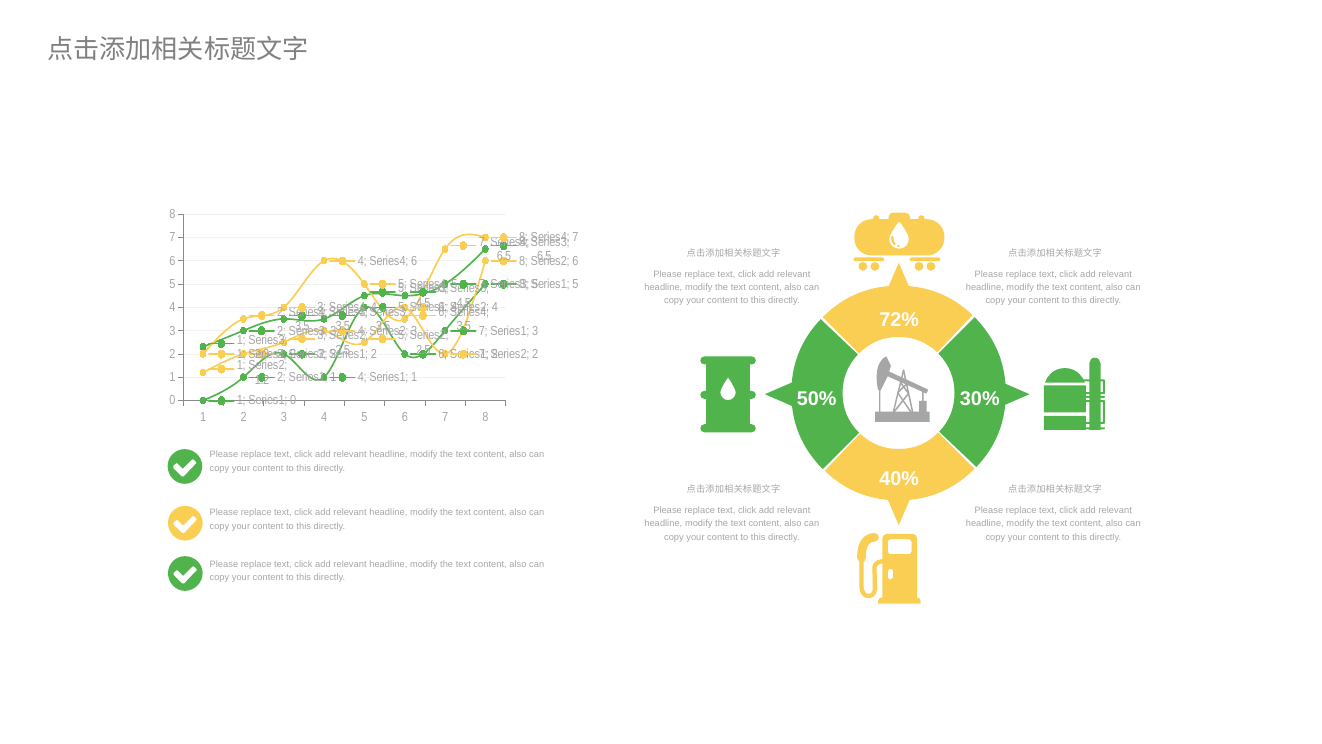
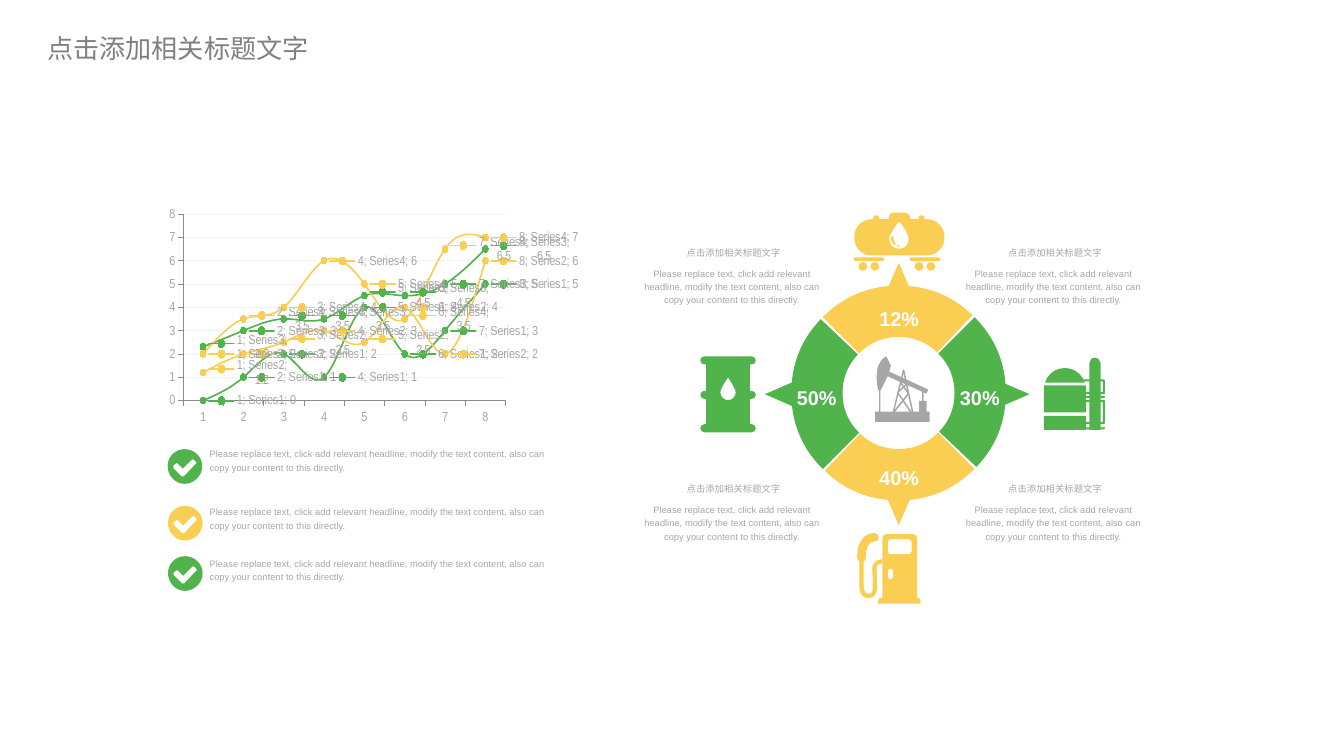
72%: 72% -> 12% (899, 320)
